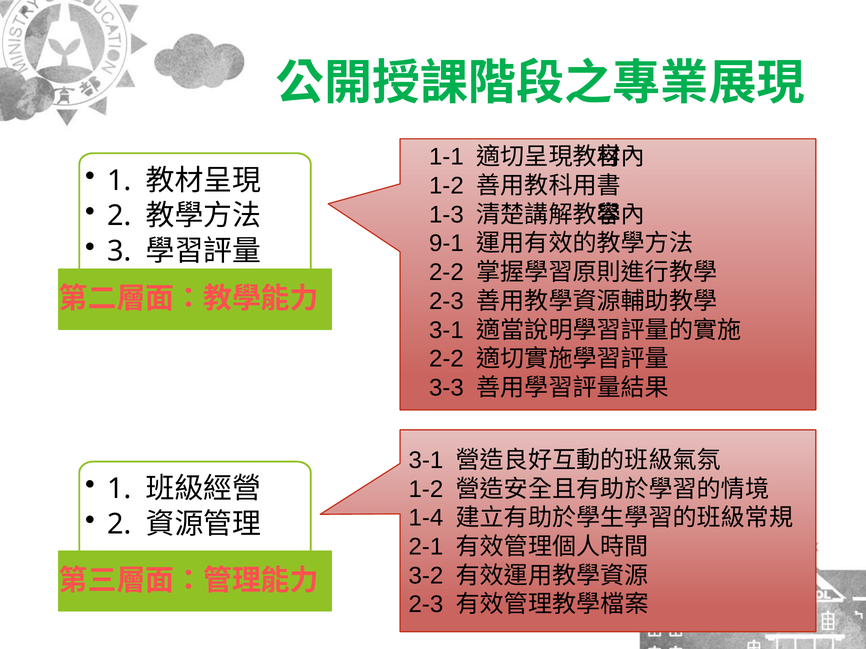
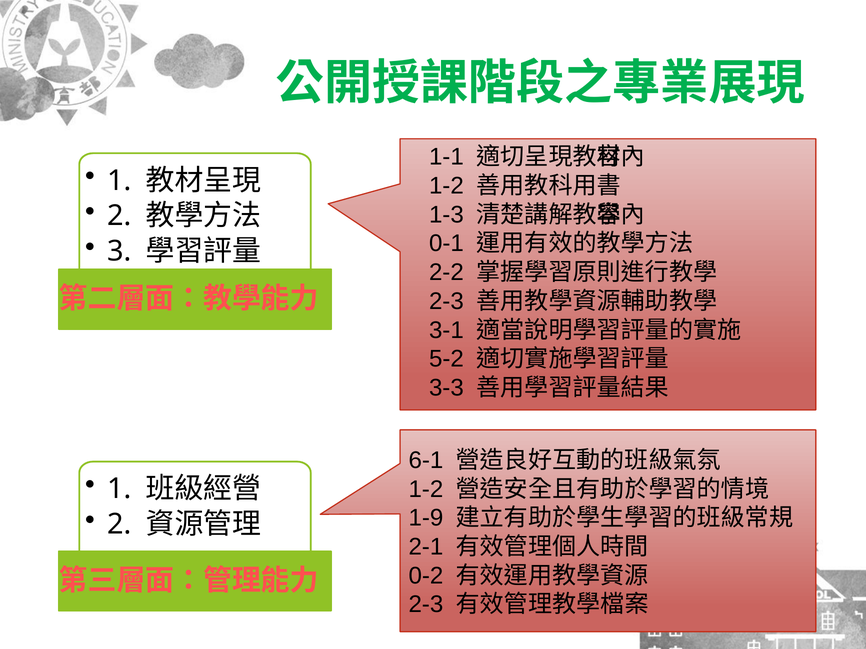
9-1: 9-1 -> 0-1 (446, 244)
2-2: 2-2 -> 5-2 (446, 359)
3-1: 3-1 -> 6-1 (426, 461)
1-4: 1-4 -> 1-9 (426, 518)
3-2: 3-2 -> 0-2 (426, 576)
